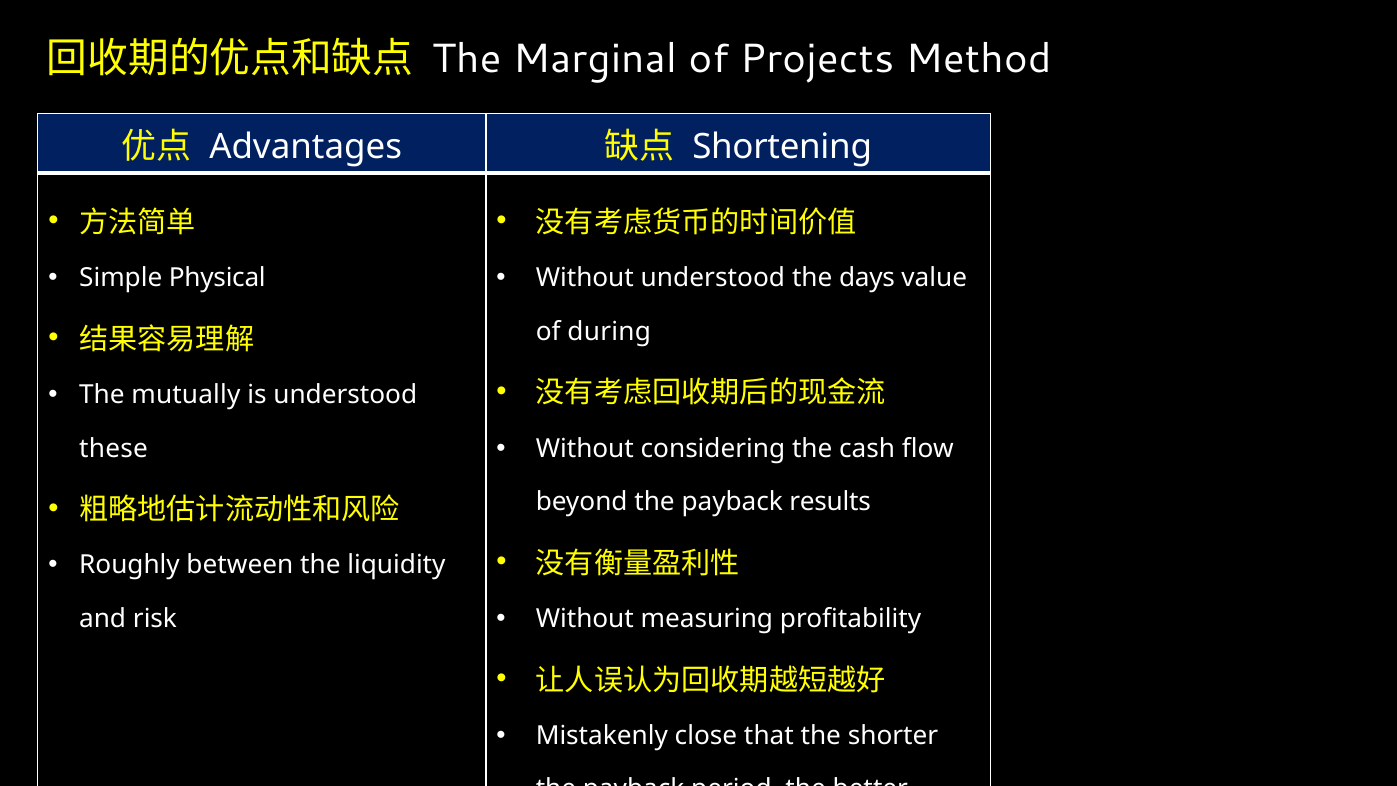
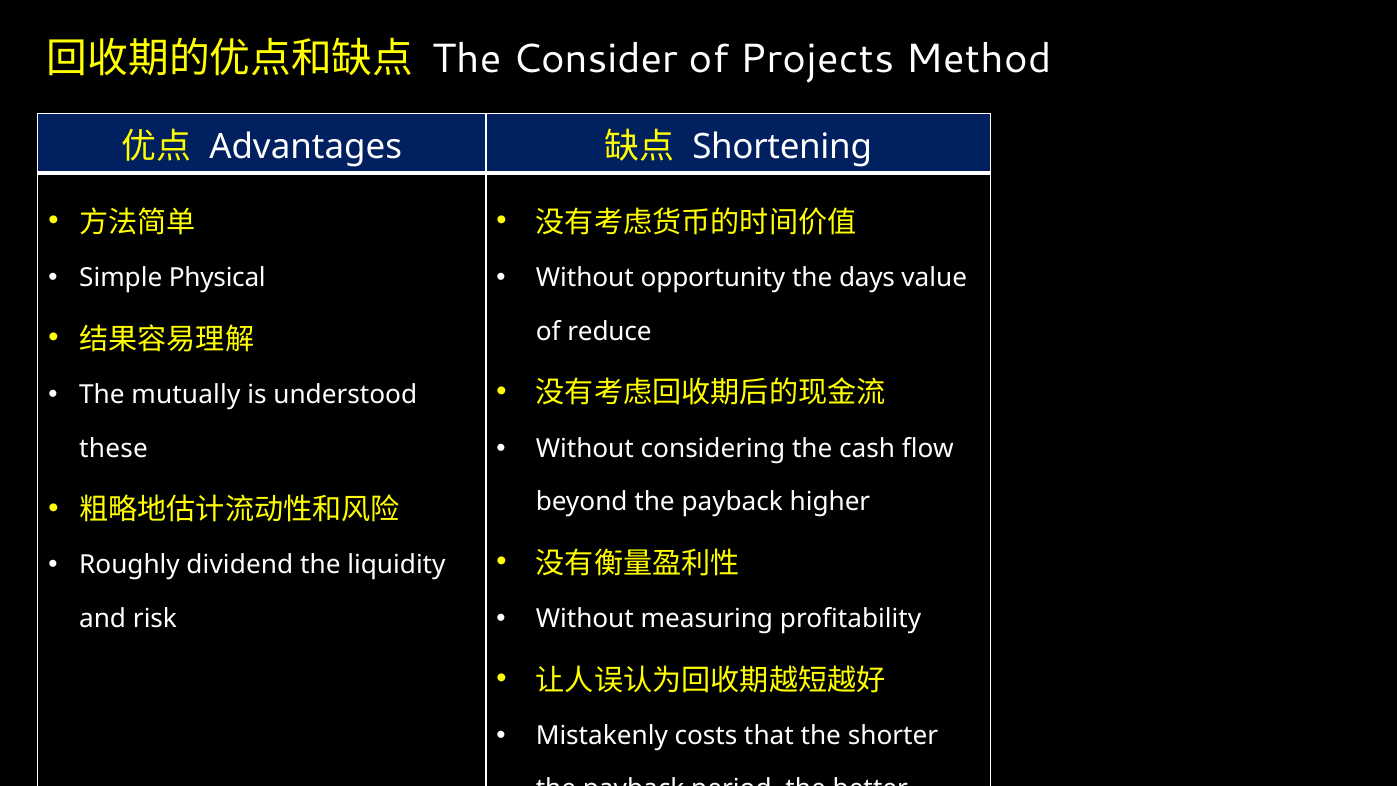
Marginal: Marginal -> Consider (595, 59)
Without understood: understood -> opportunity (713, 278)
during: during -> reduce (609, 332)
results: results -> higher (830, 502)
between: between -> dividend (240, 565)
close: close -> costs (706, 735)
